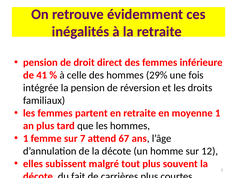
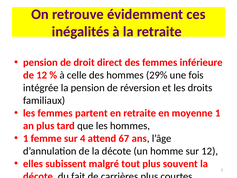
de 41: 41 -> 12 (42, 75)
7: 7 -> 4 (83, 138)
